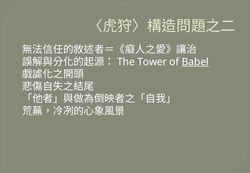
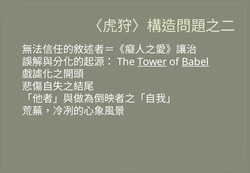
Tower underline: none -> present (152, 62)
